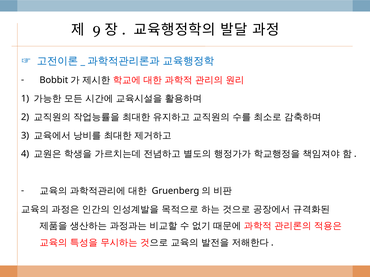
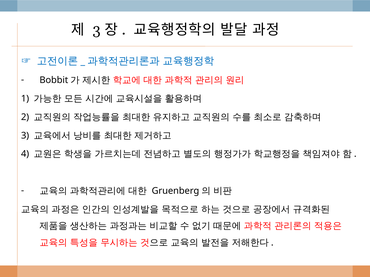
9: 9 -> 3 (97, 30)
